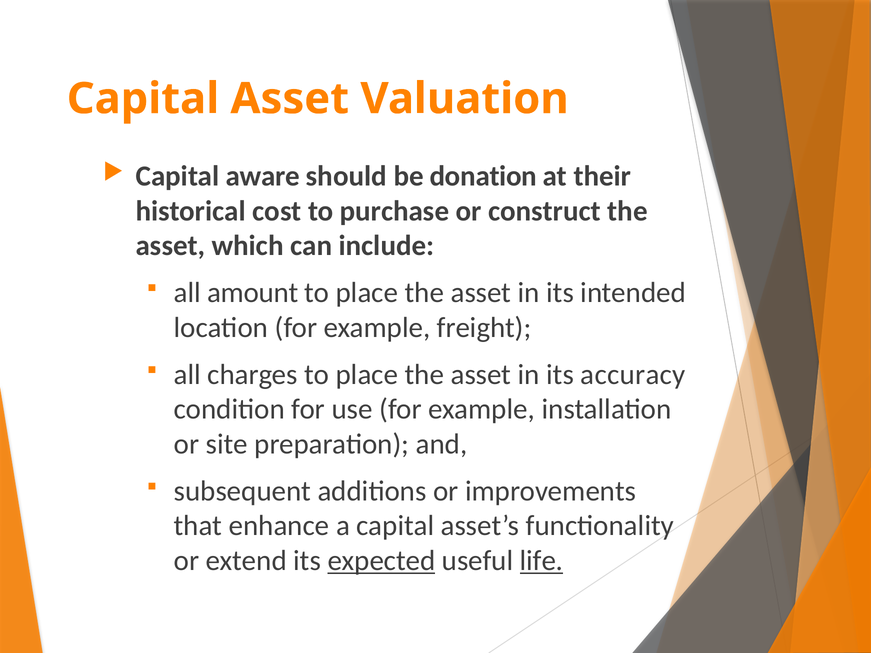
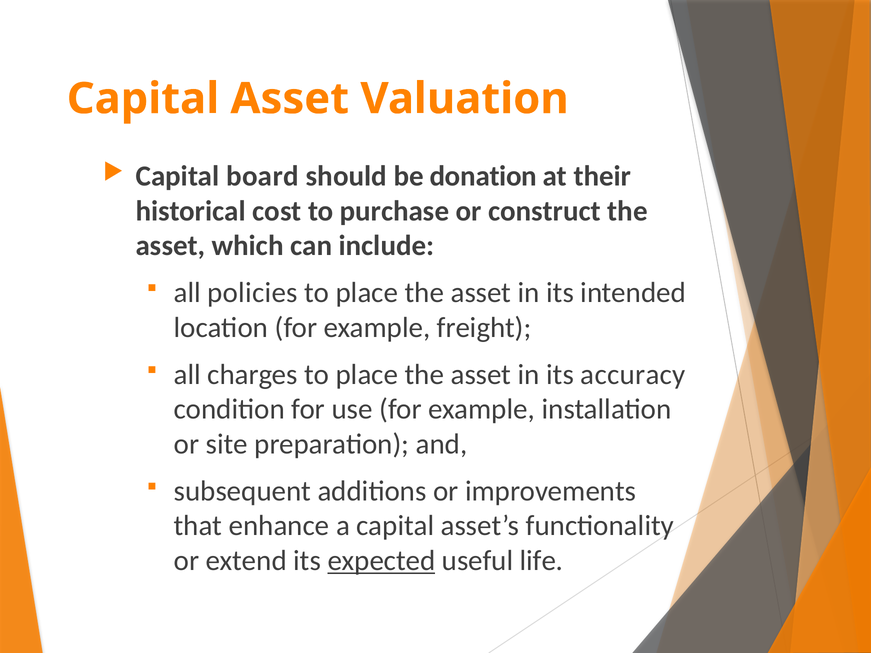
aware: aware -> board (262, 176)
amount: amount -> policies (253, 293)
life underline: present -> none (542, 561)
